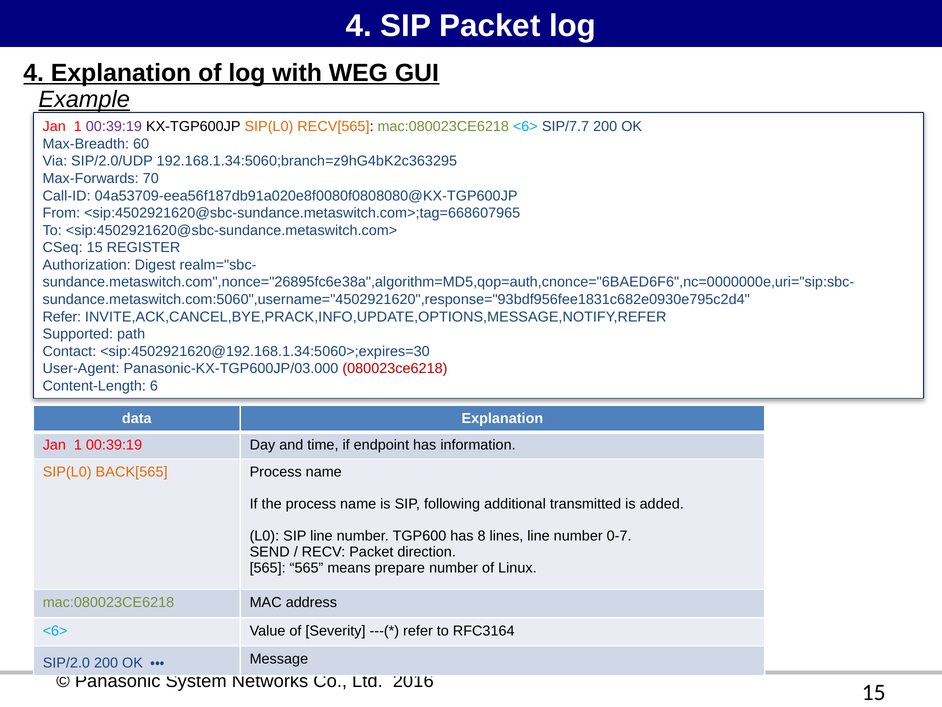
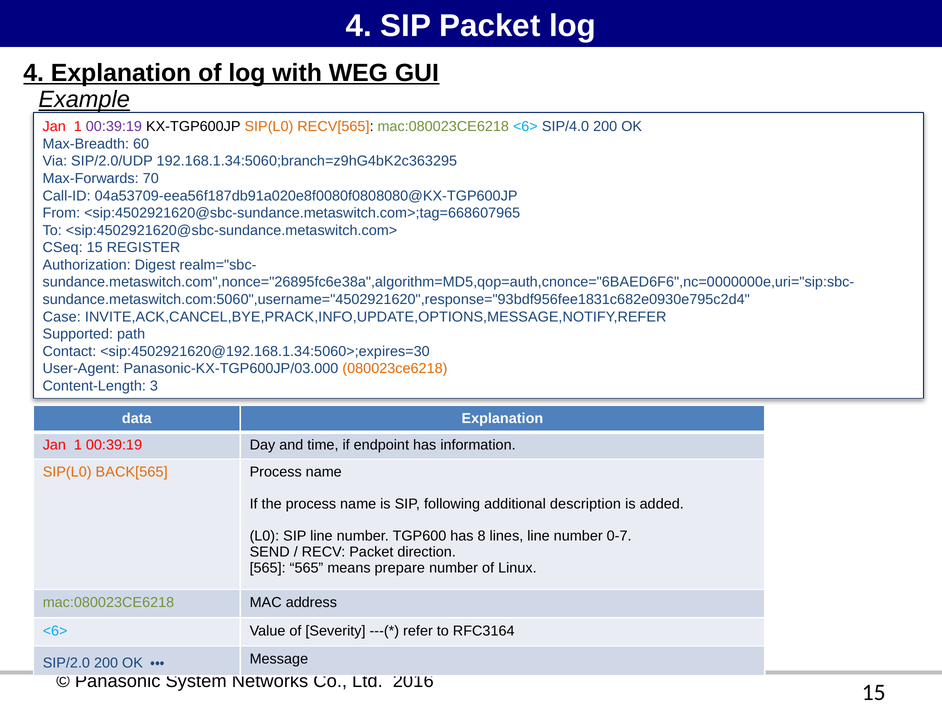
SIP/7.7: SIP/7.7 -> SIP/4.0 (566, 127)
Refer: Refer -> Case (62, 317)
080023ce6218 colour: red -> orange (395, 368)
6: 6 -> 3 (154, 386)
transmitted: transmitted -> description (585, 504)
